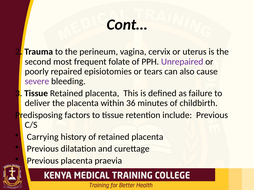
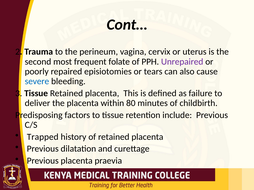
severe colour: purple -> blue (37, 82)
36: 36 -> 80 (131, 103)
Carrying: Carrying -> Trapped (43, 137)
